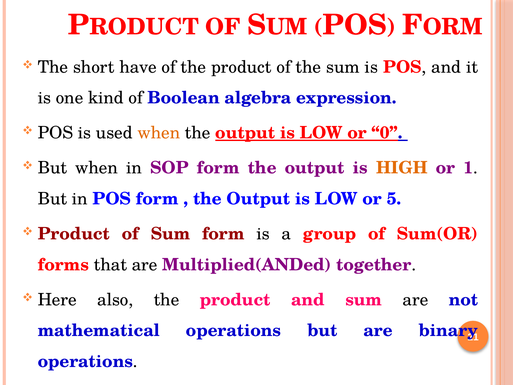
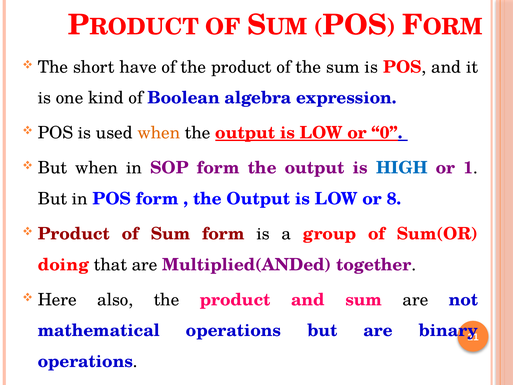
HIGH colour: orange -> blue (402, 168)
5: 5 -> 8 (394, 199)
forms: forms -> doing (63, 265)
